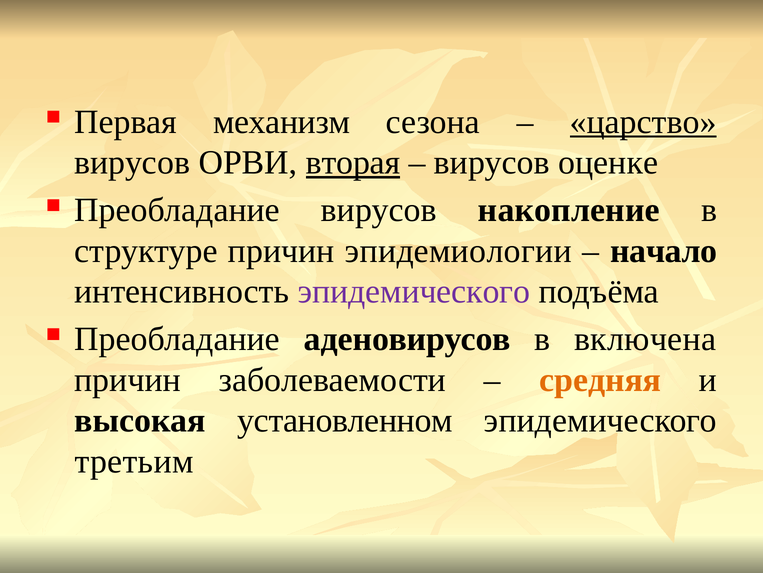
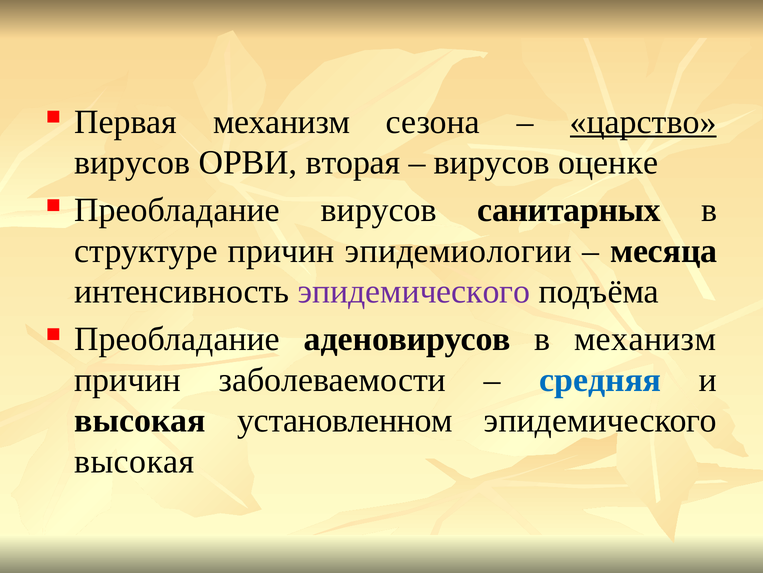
вторая underline: present -> none (353, 162)
накопление: накопление -> санитарных (569, 210)
начало: начало -> месяца (664, 251)
в включена: включена -> механизм (645, 339)
средняя colour: orange -> blue (600, 380)
третьим: третьим -> высокая (134, 461)
